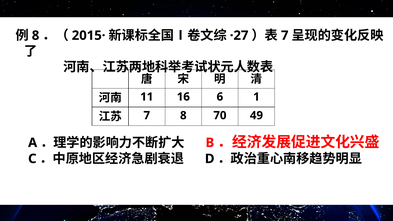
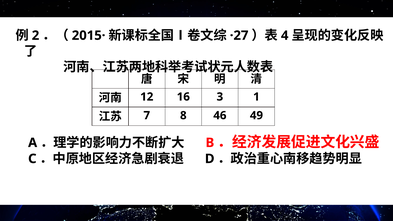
8: 8 -> 2 (36, 36)
7: 7 -> 4 (285, 36)
11: 11 -> 12 (147, 97)
6: 6 -> 3 (220, 97)
70: 70 -> 46 (220, 115)
